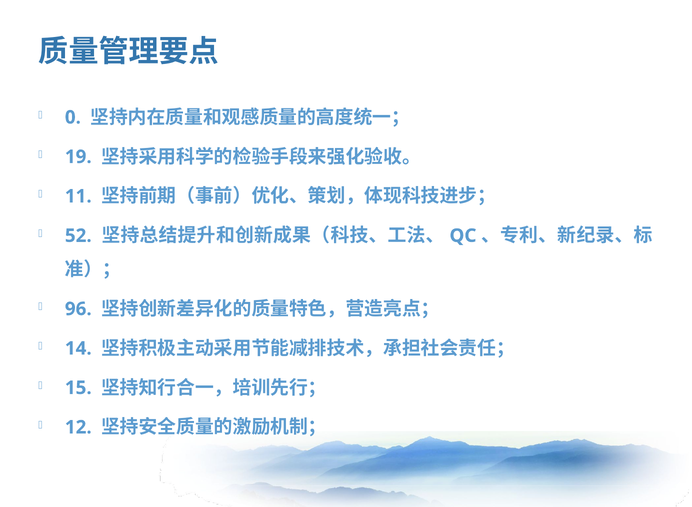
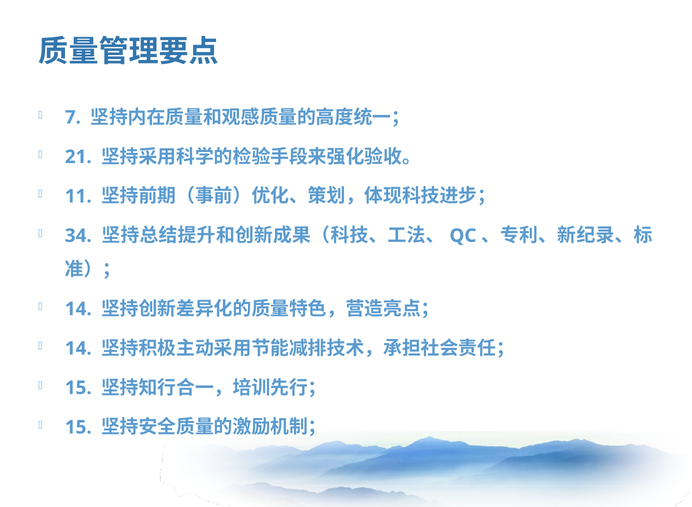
0: 0 -> 7 (73, 117)
19: 19 -> 21 (78, 157)
52: 52 -> 34 (78, 236)
96: 96 -> 14 (78, 309)
12: 12 -> 15 (78, 427)
